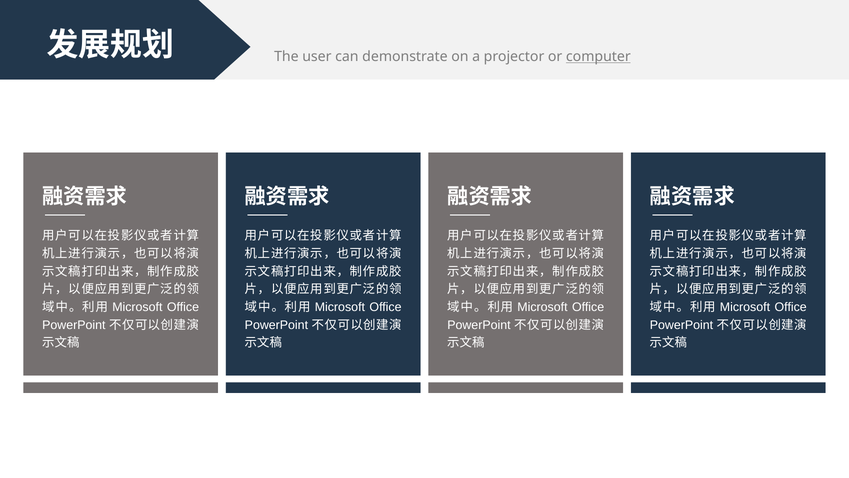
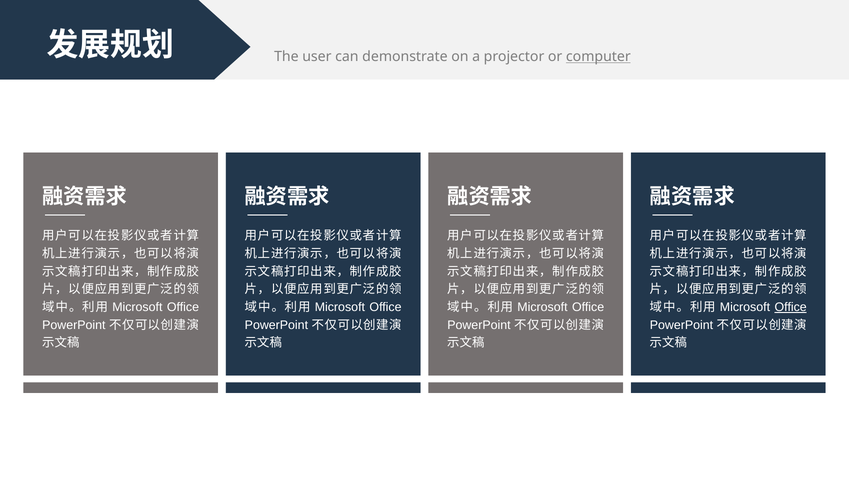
Office underline: none -> present (791, 307)
